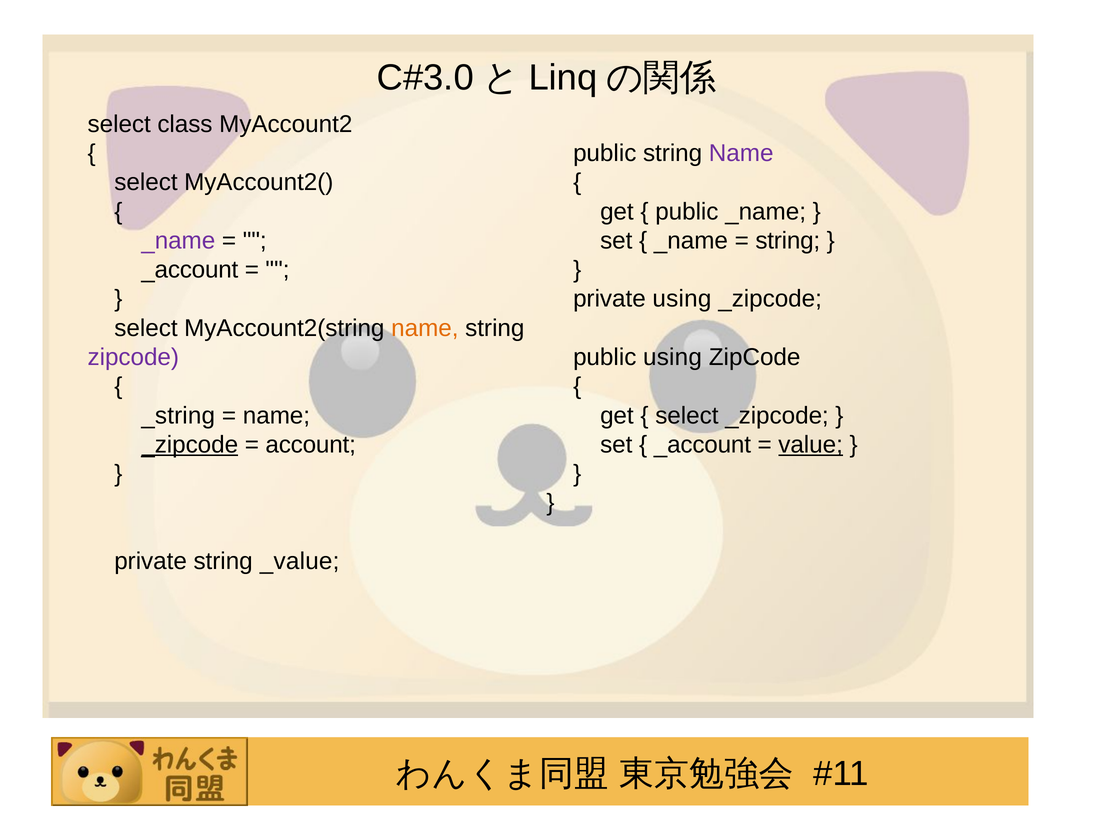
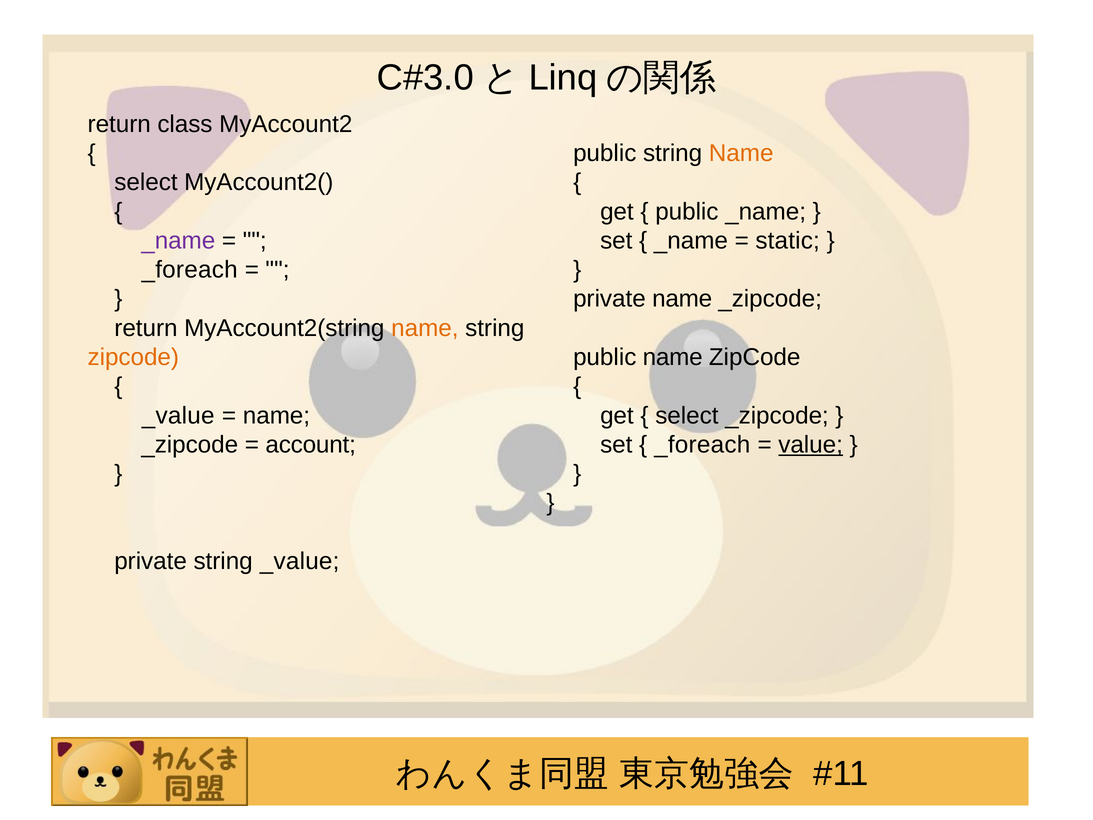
select: select -> return (119, 124)
Name colour: purple -> orange (741, 153)
string: string -> static (788, 241)
_account: _account -> _foreach (190, 270)
private using: using -> name (682, 299)
select: select -> return (146, 328)
zipcode colour: purple -> orange (133, 357)
public using: using -> name (673, 357)
_string: _string -> _value (178, 415)
_zipcode underline: present -> none (190, 445)
_account: _account -> _foreach (702, 445)
